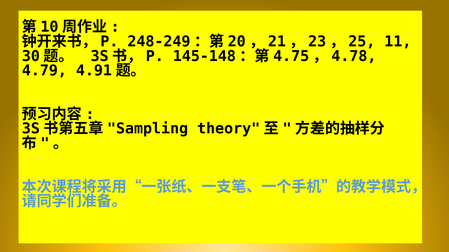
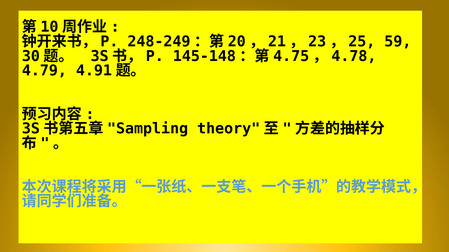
11: 11 -> 59 (398, 42)
